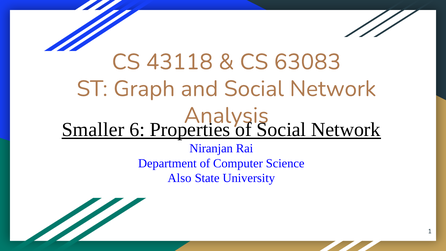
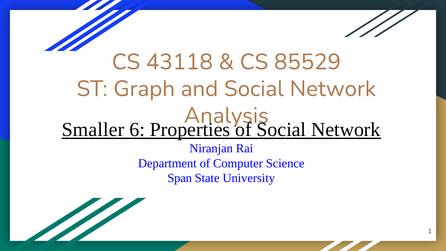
63083: 63083 -> 85529 (307, 62)
Also: Also -> Span (180, 178)
